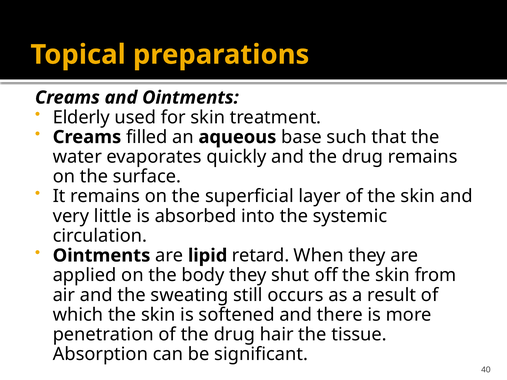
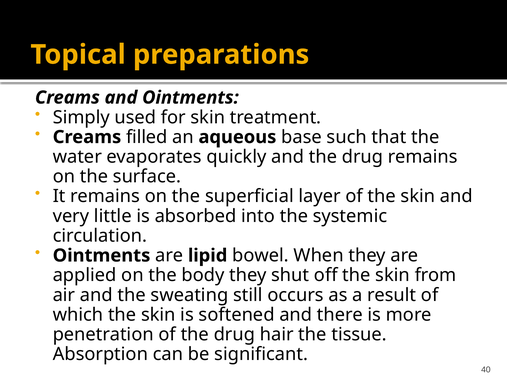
Elderly: Elderly -> Simply (81, 117)
retard: retard -> bowel (260, 256)
